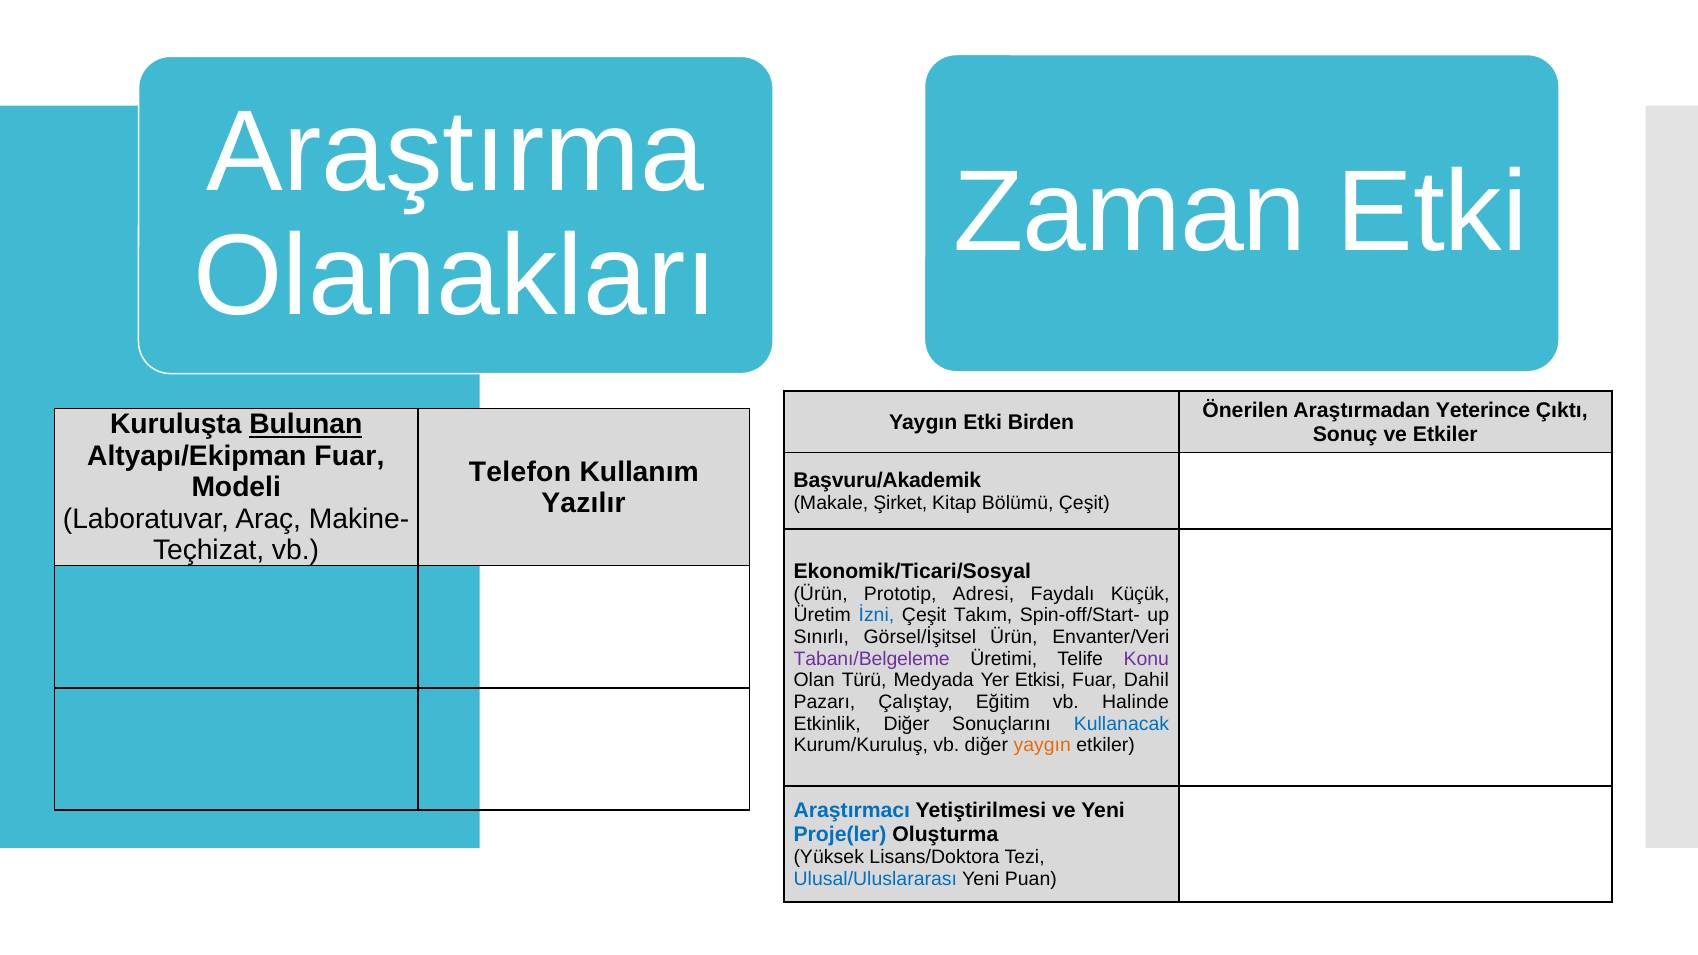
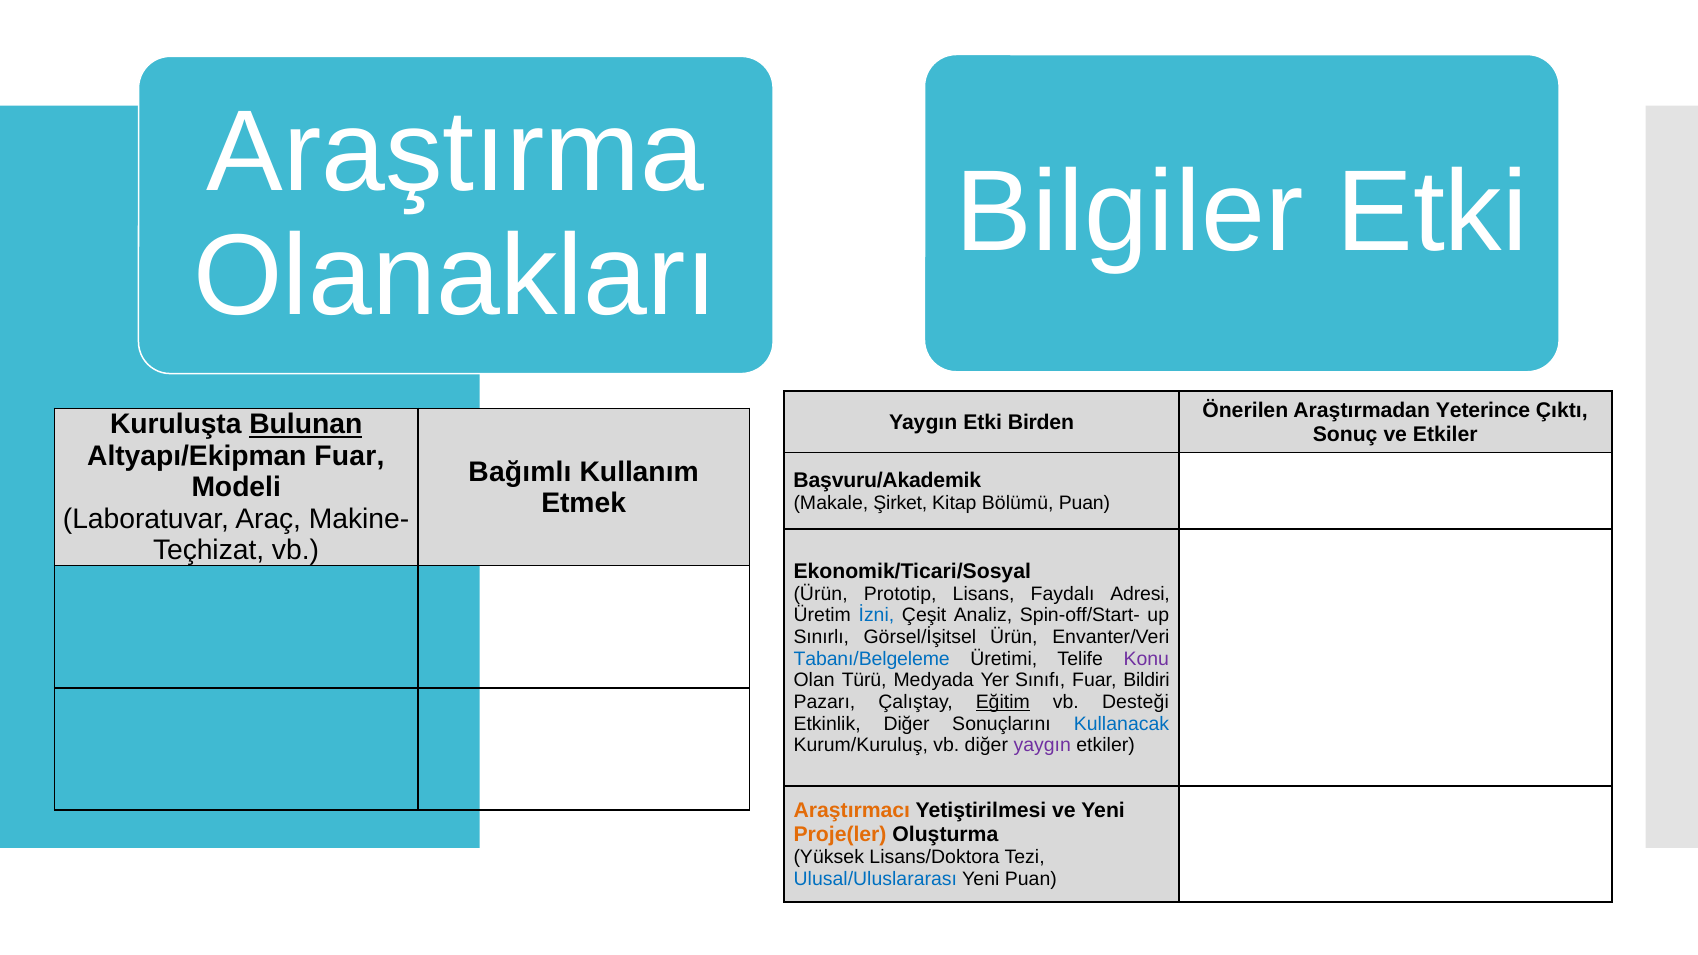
Zaman: Zaman -> Bilgiler (1130, 212)
Telefon: Telefon -> Bağımlı (520, 472)
Yazılır: Yazılır -> Etmek (584, 503)
Bölümü Çeşit: Çeşit -> Puan (1084, 503)
Adresi: Adresi -> Lisans (984, 594)
Küçük: Küçük -> Adresi (1140, 594)
Takım: Takım -> Analiz (983, 616)
Tabanı/Belgeleme colour: purple -> blue (872, 659)
Etkisi: Etkisi -> Sınıfı (1040, 681)
Dahil: Dahil -> Bildiri (1147, 681)
Eğitim underline: none -> present (1003, 702)
Halinde: Halinde -> Desteği (1135, 702)
yaygın colour: orange -> purple (1042, 746)
Araştırmacı colour: blue -> orange (852, 811)
Proje(ler colour: blue -> orange (840, 835)
